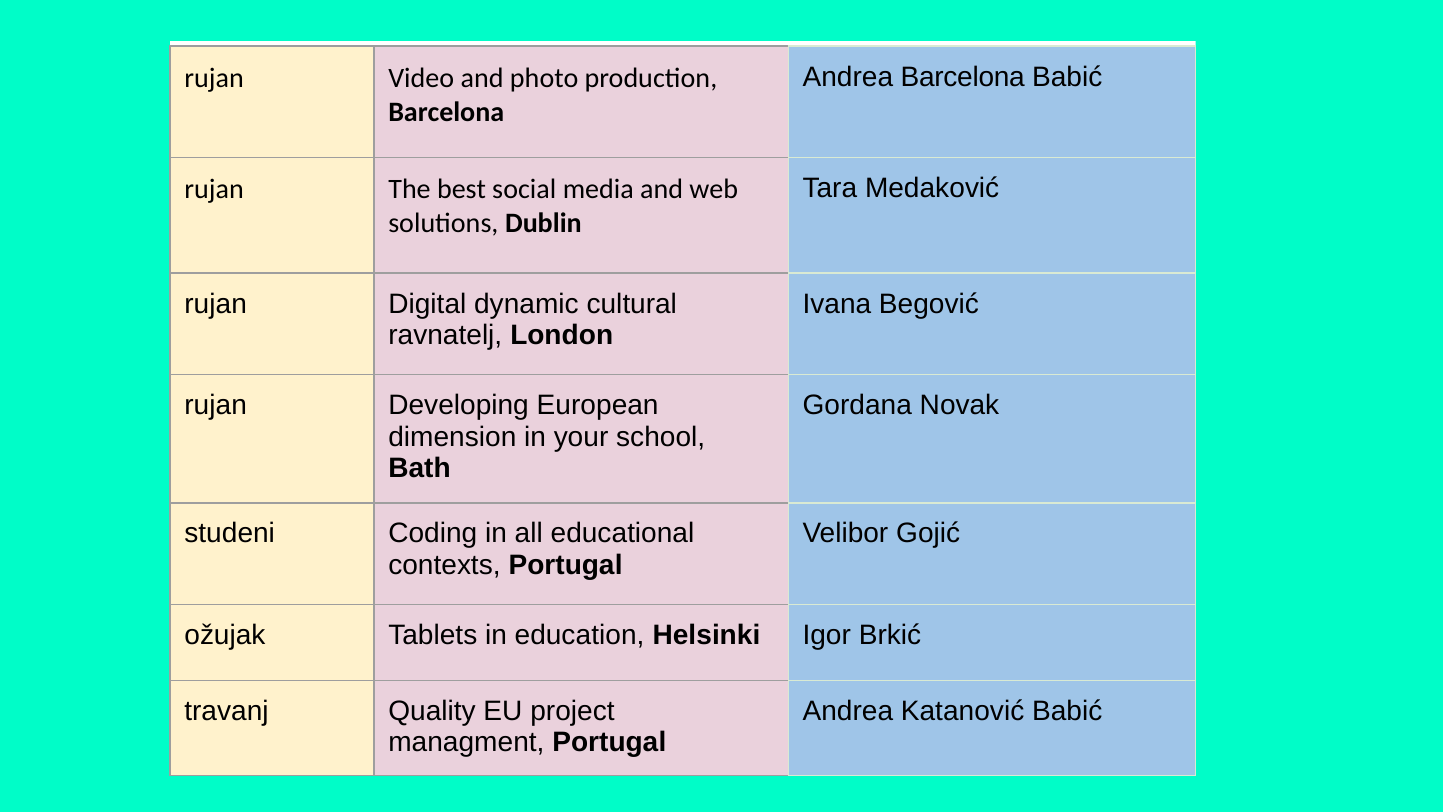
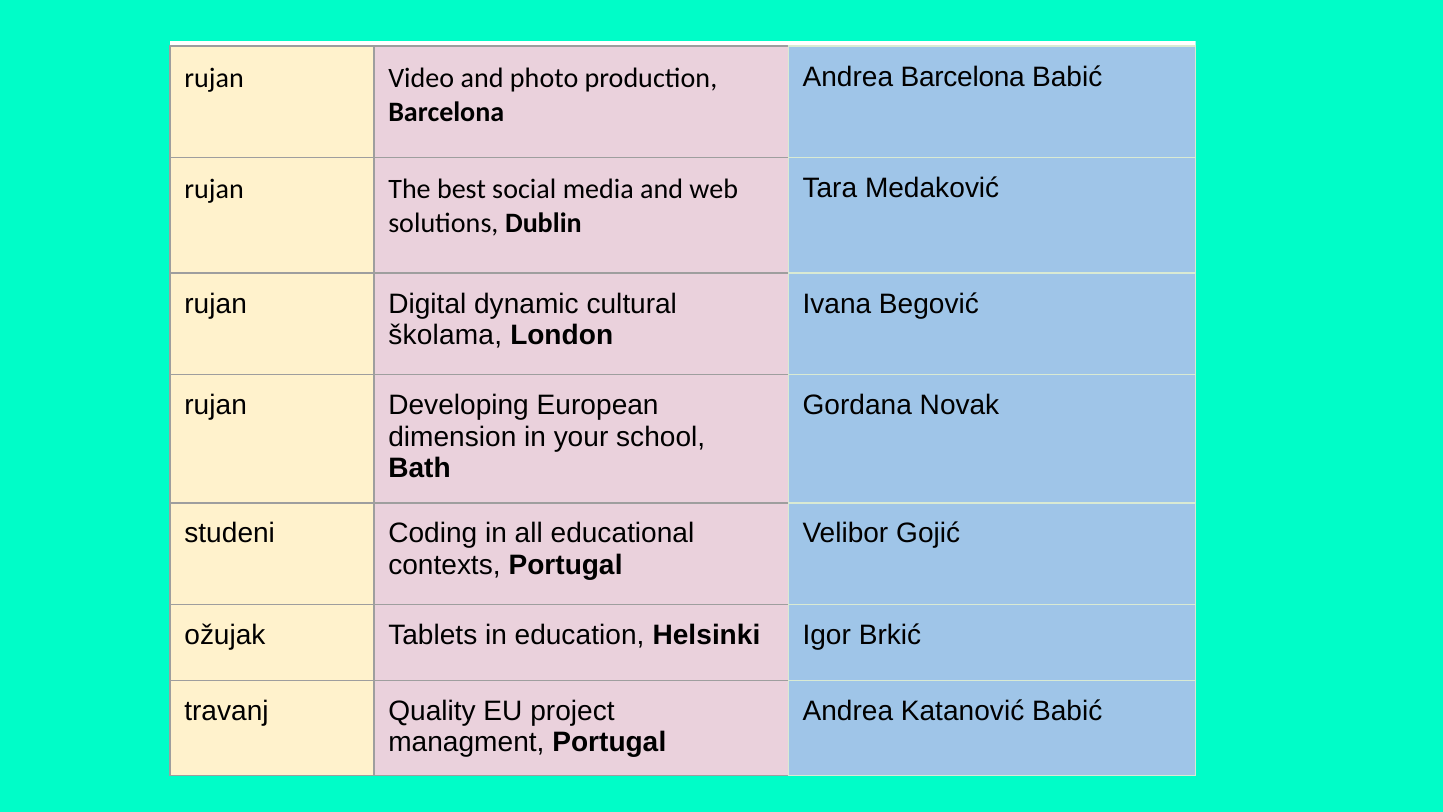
ravnatelj: ravnatelj -> školama (445, 335)
